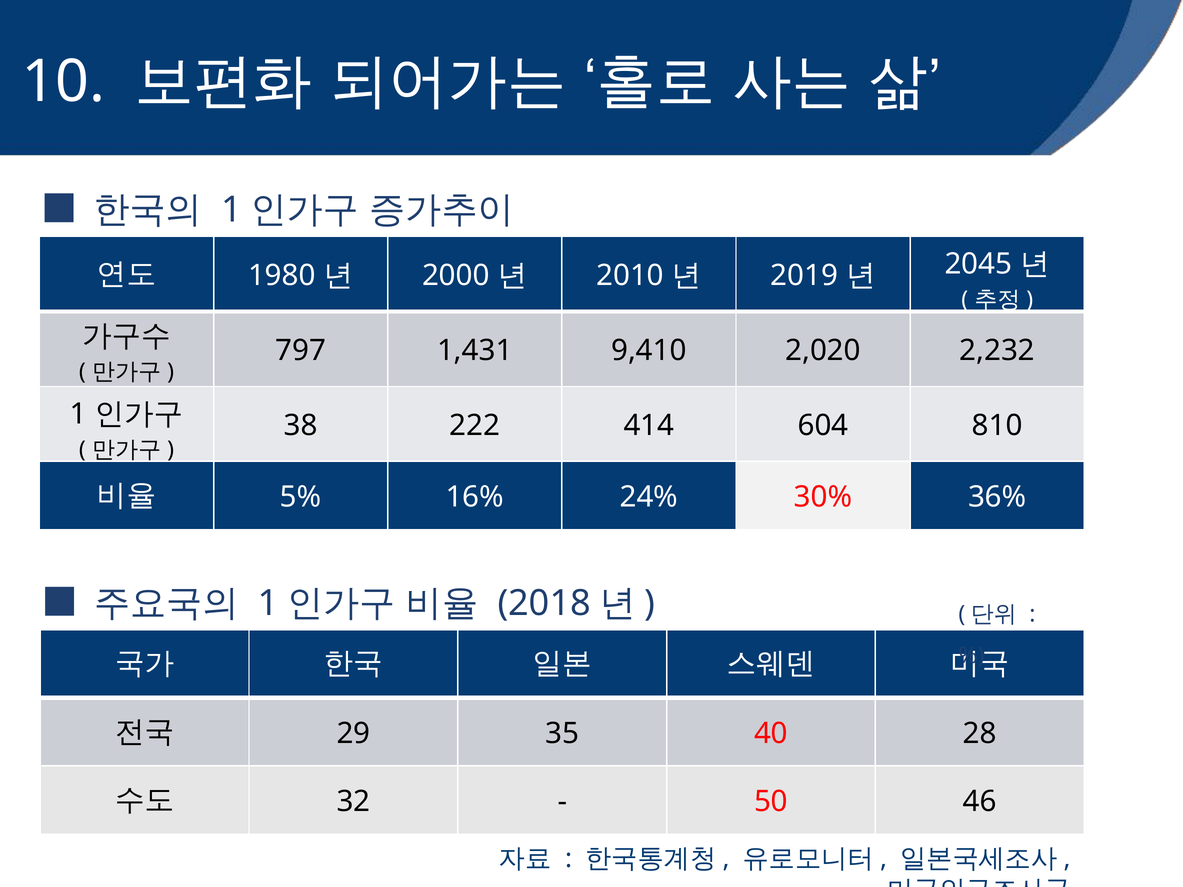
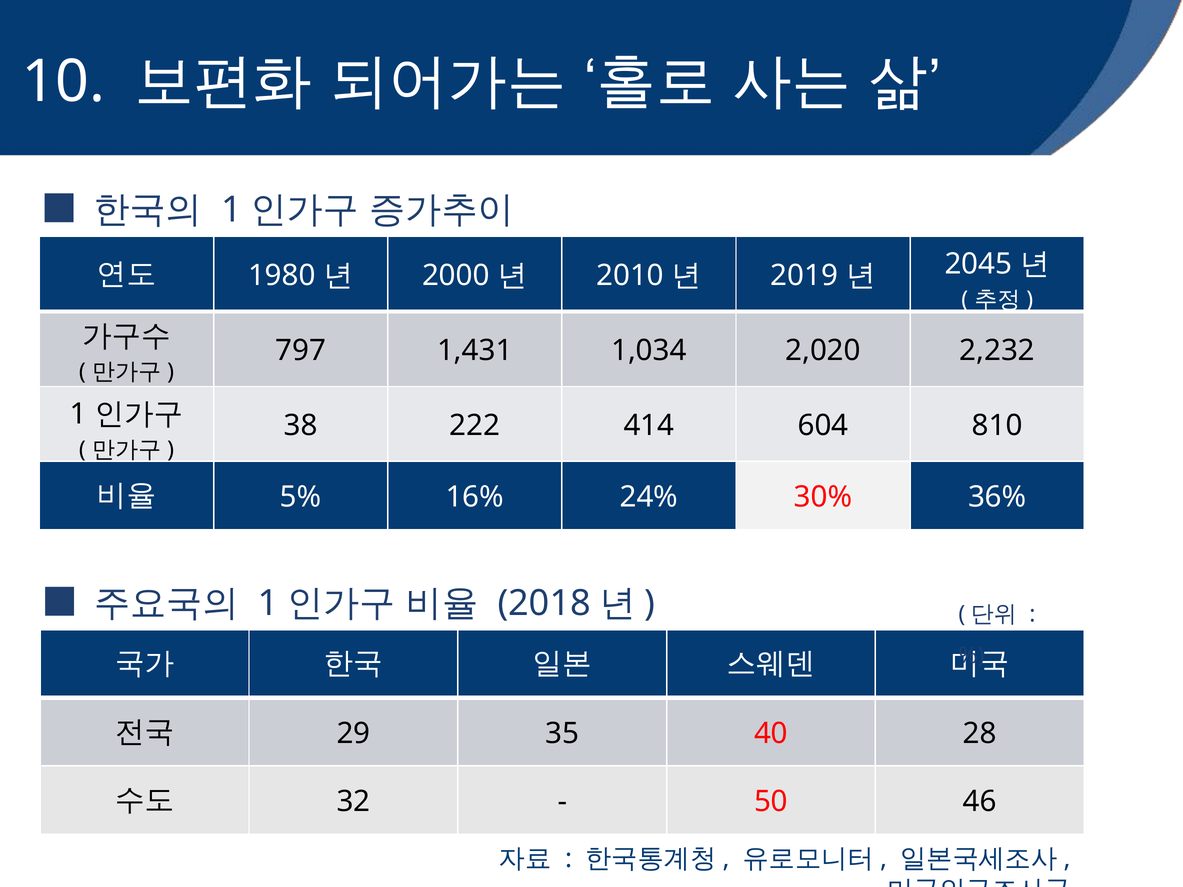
9,410: 9,410 -> 1,034 (649, 351)
